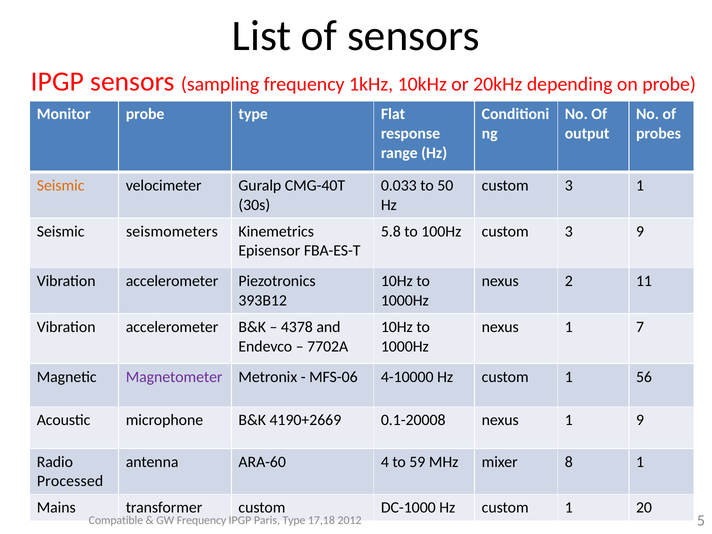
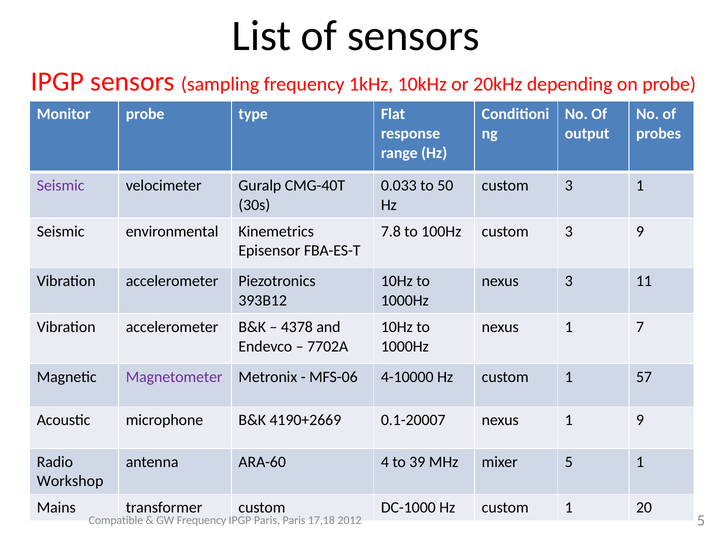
Seismic colour: orange -> purple (61, 185)
seismometers: seismometers -> environmental (172, 231)
5.8: 5.8 -> 7.8 (391, 231)
nexus 2: 2 -> 3 (569, 281)
56: 56 -> 57 (644, 377)
0.1-20008: 0.1-20008 -> 0.1-20007 (413, 420)
59: 59 -> 39 (417, 462)
mixer 8: 8 -> 5 (569, 462)
Processed: Processed -> Workshop (70, 481)
Paris Type: Type -> Paris (294, 521)
